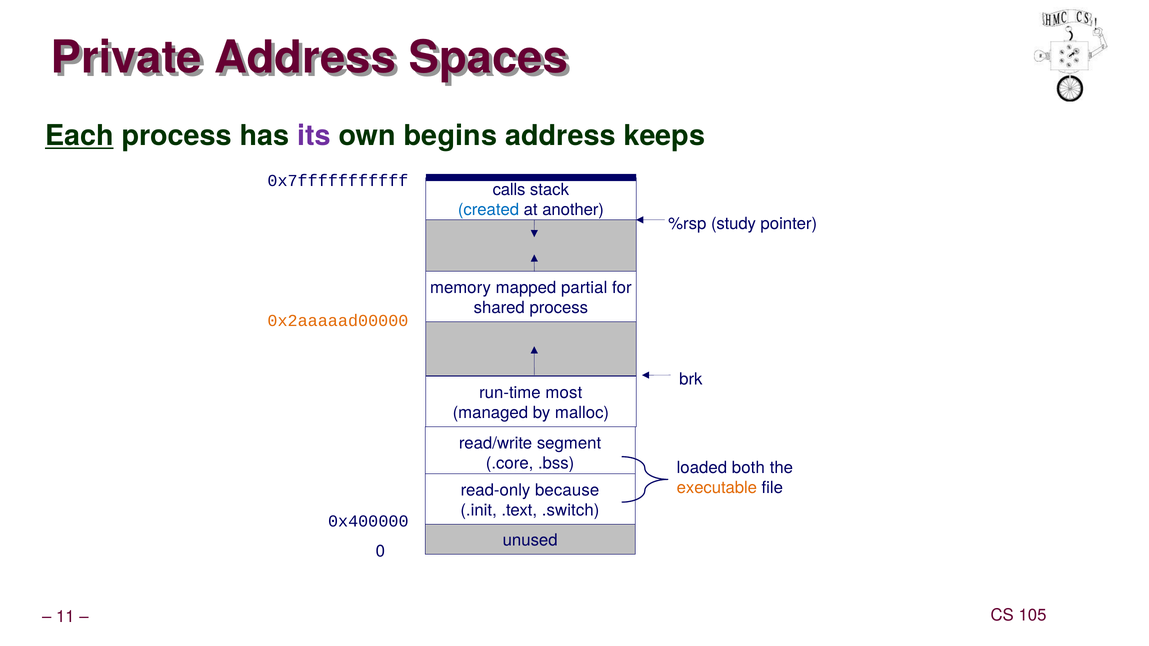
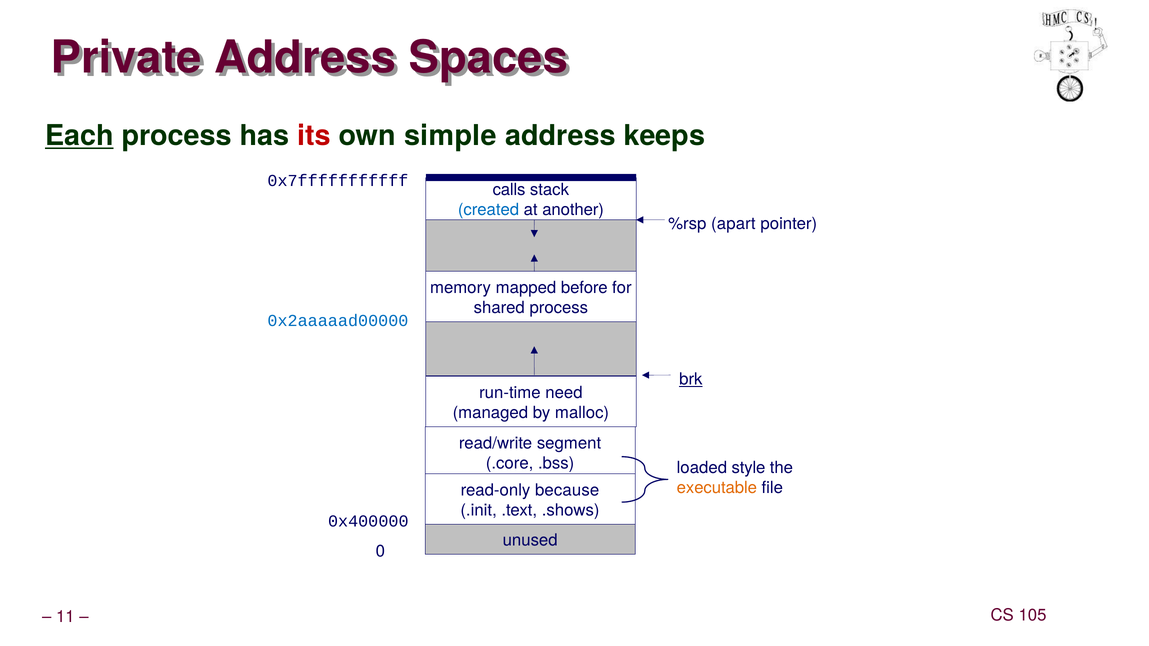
its colour: purple -> red (314, 136)
begins: begins -> simple (450, 136)
study: study -> apart (733, 224)
partial: partial -> before (584, 288)
0x2aaaaad00000 colour: orange -> blue (338, 321)
brk underline: none -> present (691, 379)
most: most -> need (564, 393)
both: both -> style (748, 468)
.switch: .switch -> .shows (571, 510)
